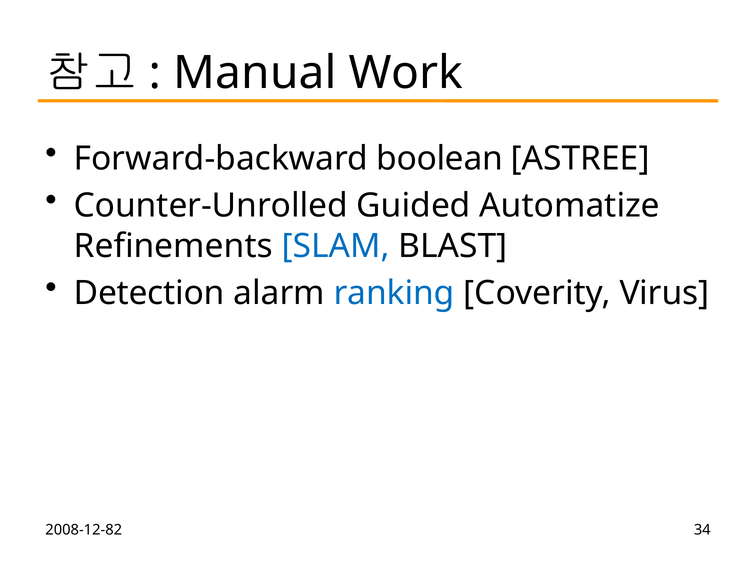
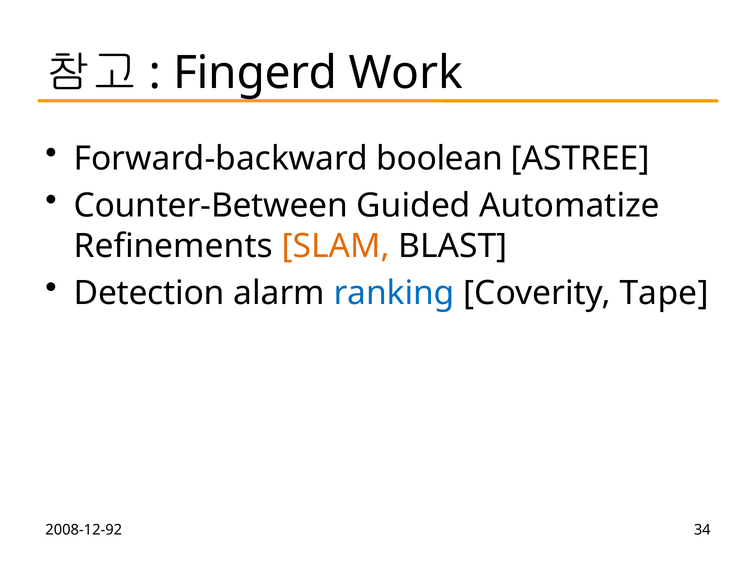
Manual: Manual -> Fingerd (255, 73)
Counter-Unrolled: Counter-Unrolled -> Counter-Between (211, 206)
SLAM colour: blue -> orange (336, 246)
Virus: Virus -> Tape (664, 293)
2008-12-82: 2008-12-82 -> 2008-12-92 (84, 530)
